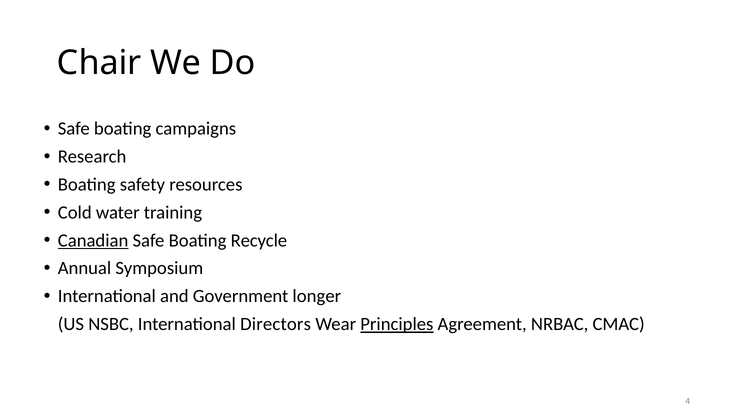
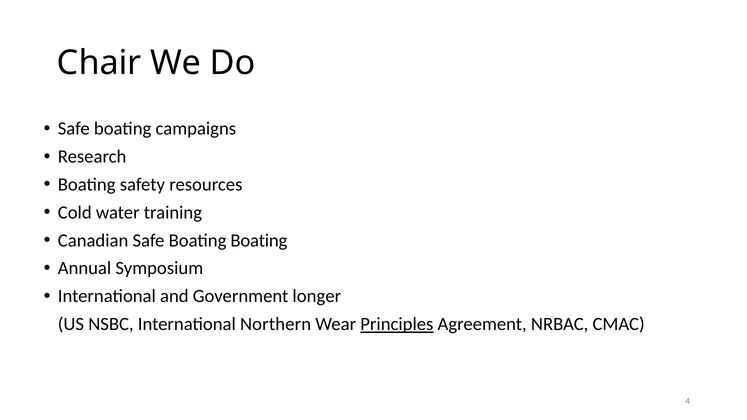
Canadian underline: present -> none (93, 240)
Boating Recycle: Recycle -> Boating (259, 240)
Directors: Directors -> Northern (276, 324)
